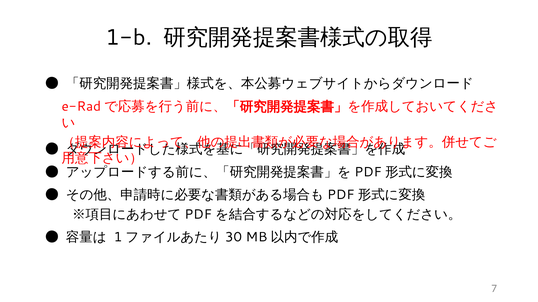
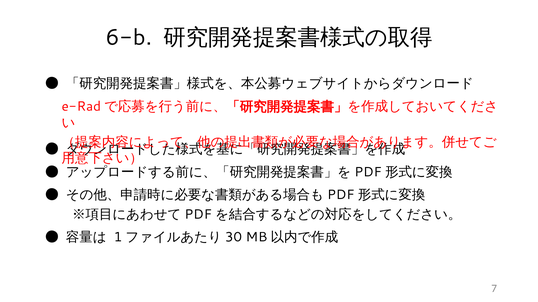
1-b: 1-b -> 6-b (129, 38)
